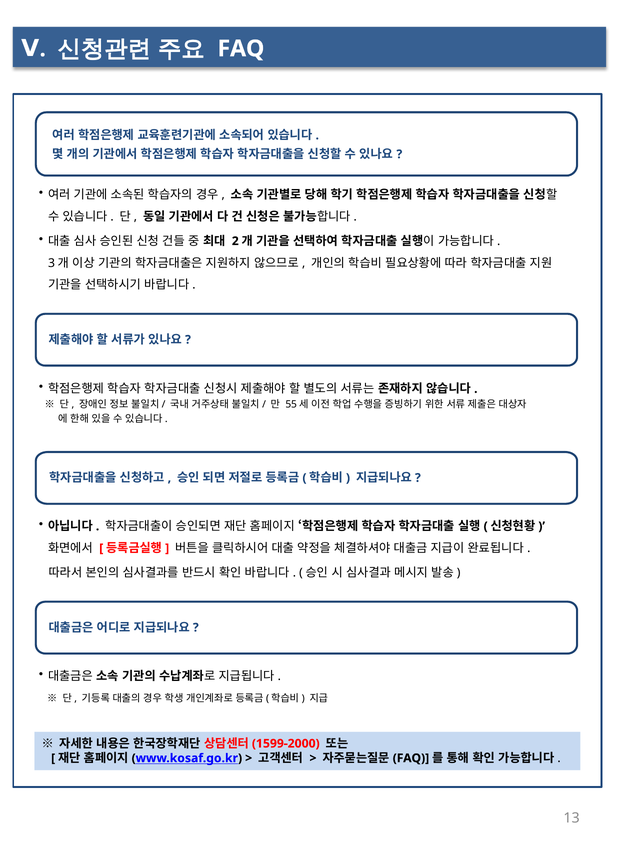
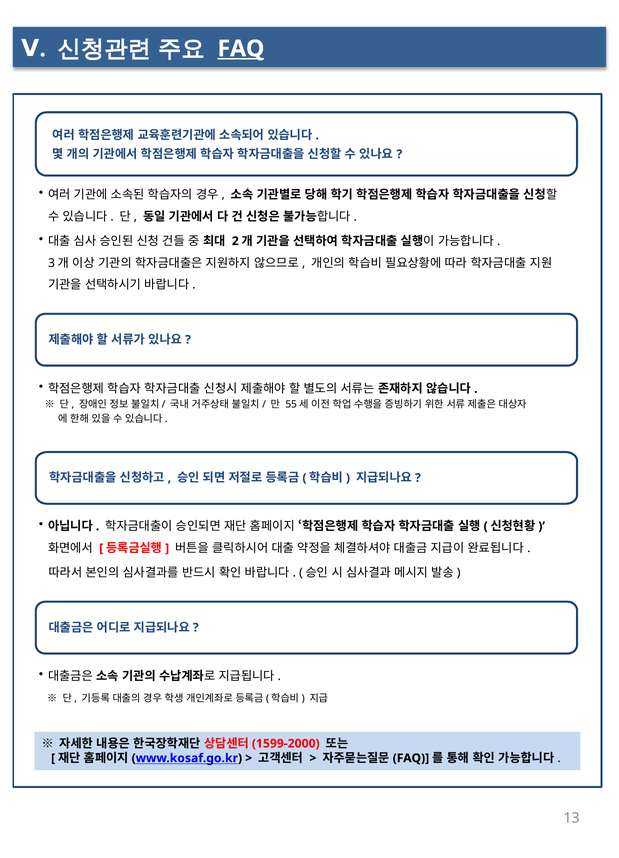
FAQ underline: none -> present (241, 49)
